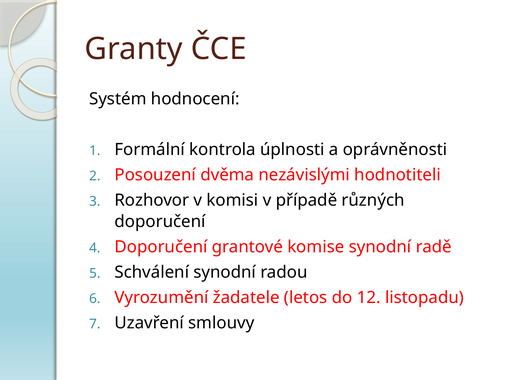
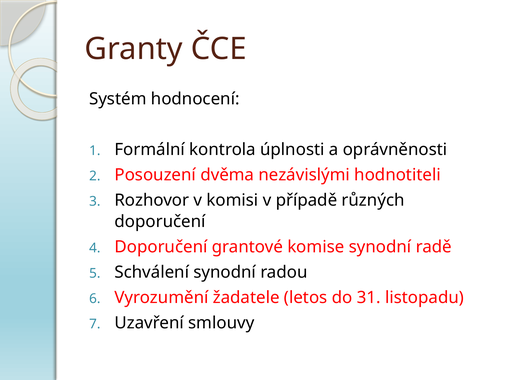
12: 12 -> 31 (369, 298)
